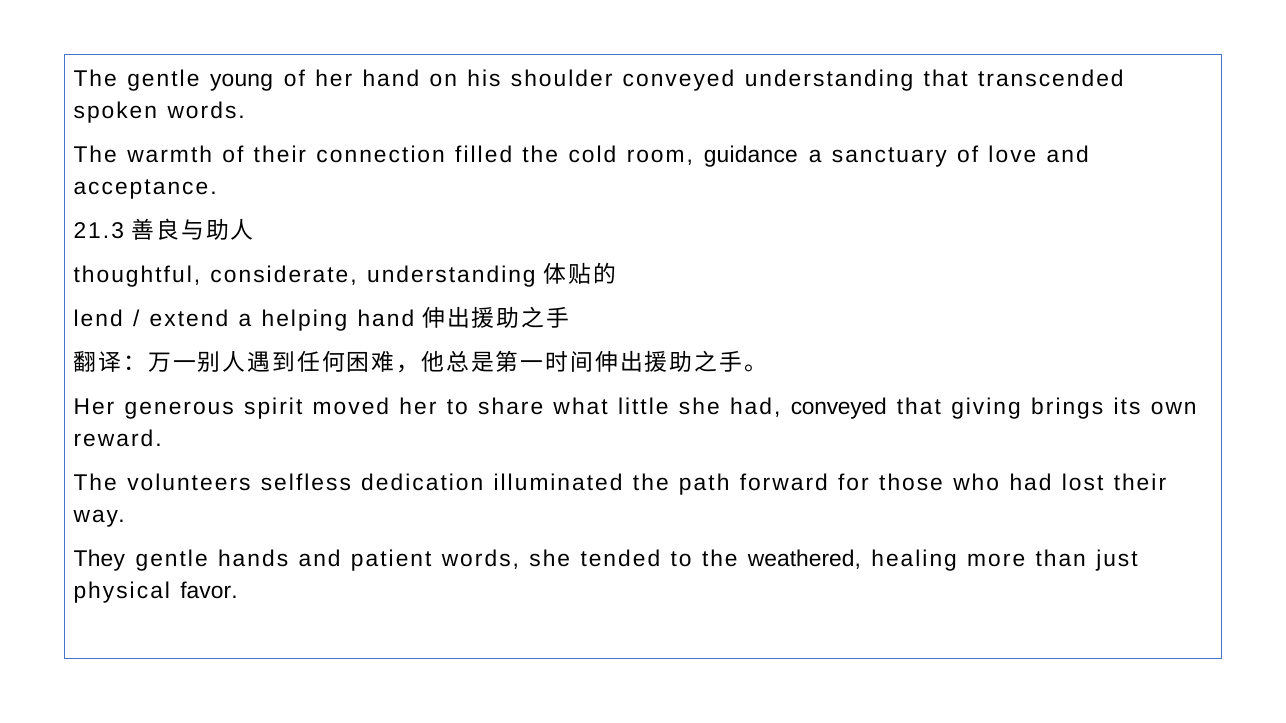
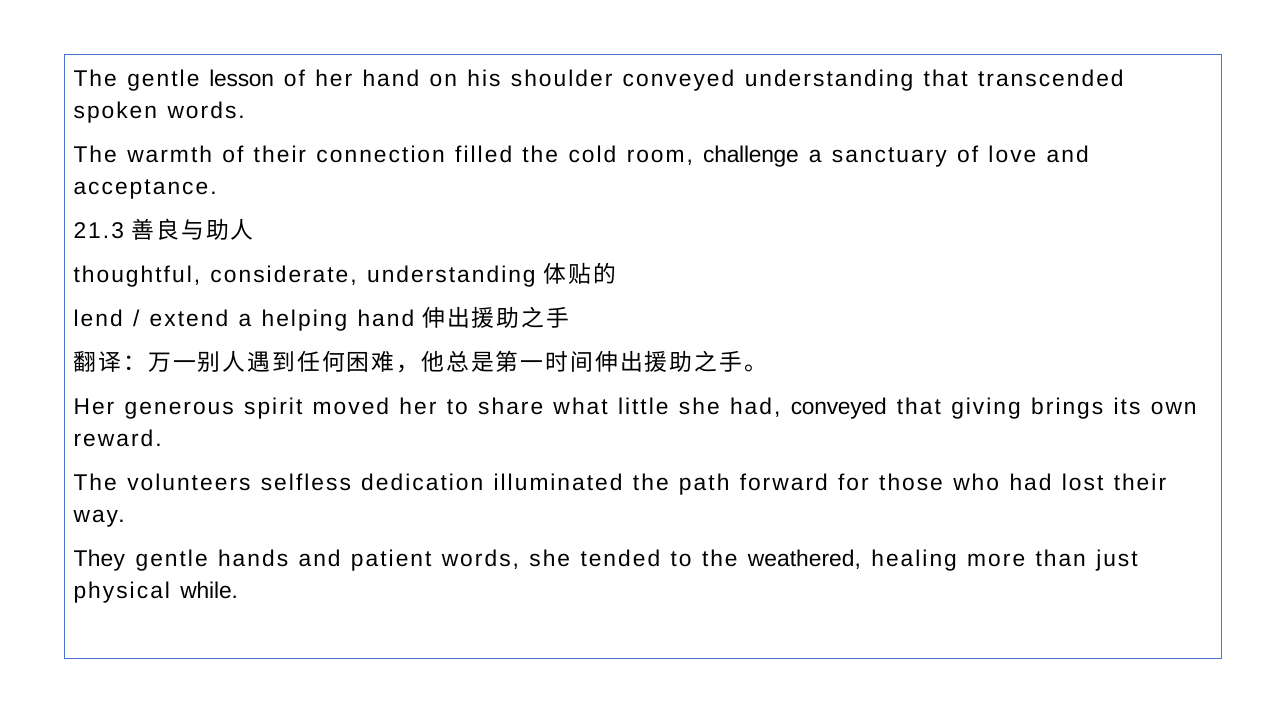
young: young -> lesson (242, 79)
guidance: guidance -> challenge (751, 155)
favor: favor -> while (209, 591)
